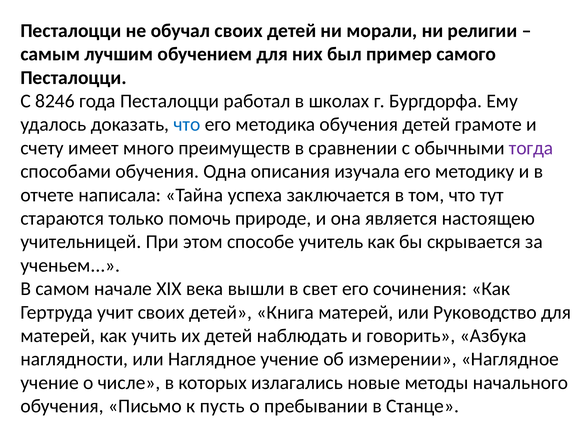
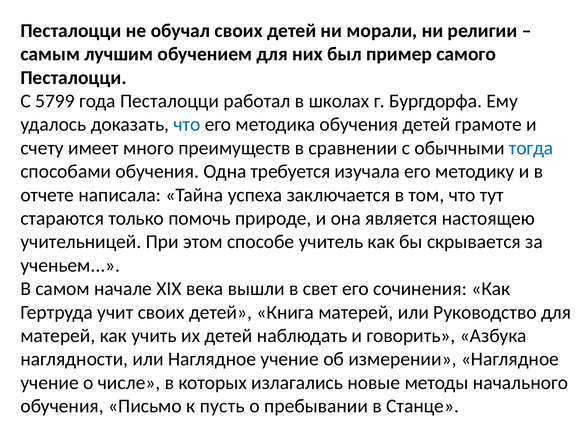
8246: 8246 -> 5799 (55, 101)
тогда colour: purple -> blue (531, 148)
описания: описания -> требуется (291, 171)
